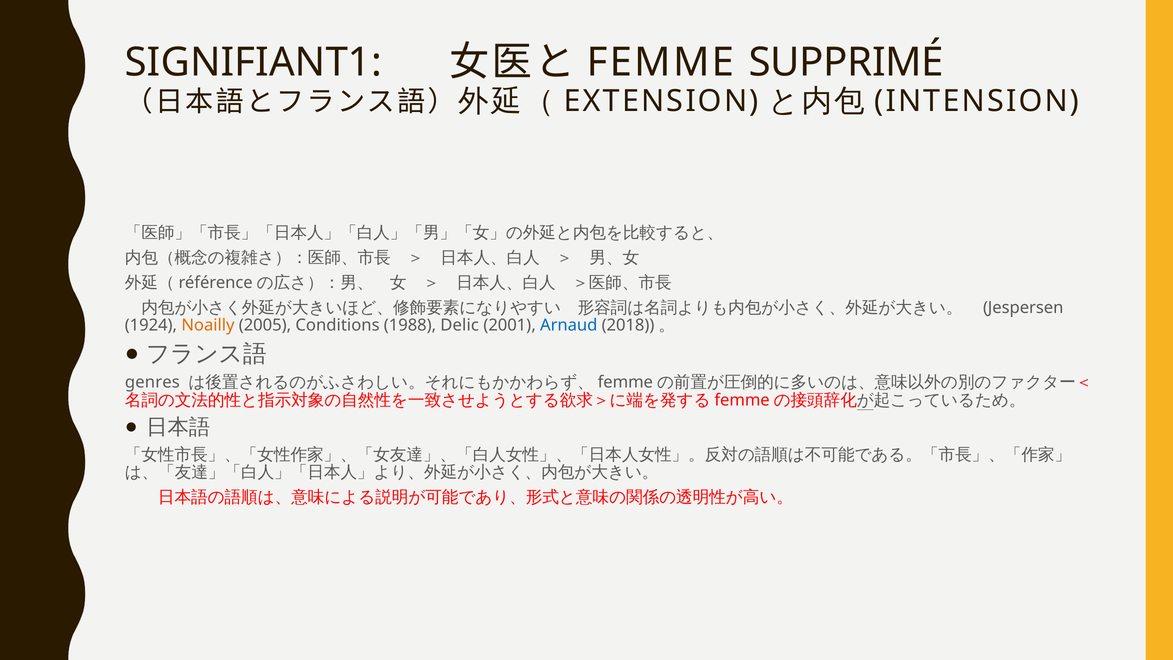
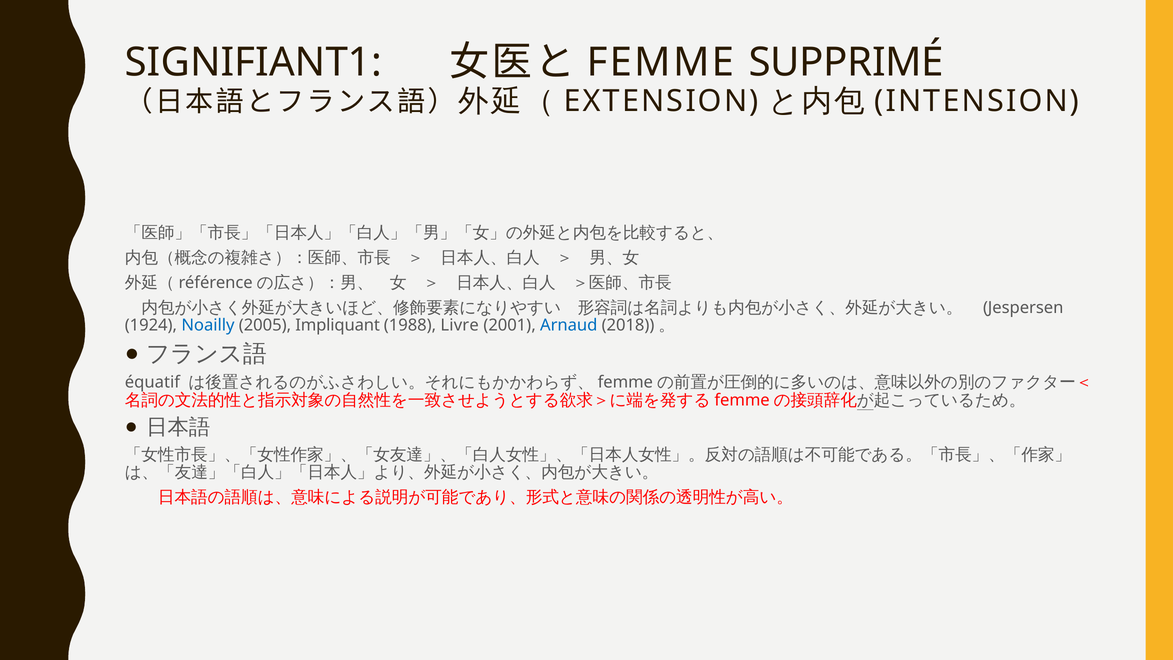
Noailly colour: orange -> blue (208, 325)
Conditions: Conditions -> Impliquant (338, 325)
Delic: Delic -> Livre (460, 325)
genres: genres -> équatif (152, 382)
